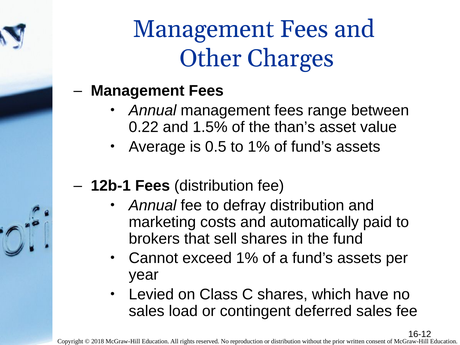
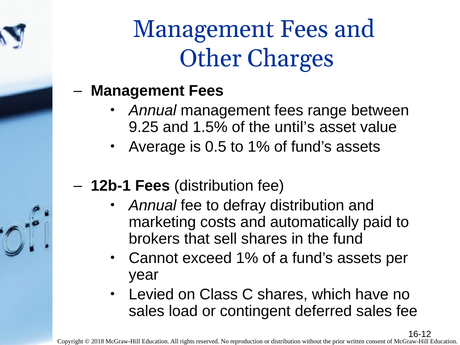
0.22: 0.22 -> 9.25 (144, 127)
than’s: than’s -> until’s (295, 127)
